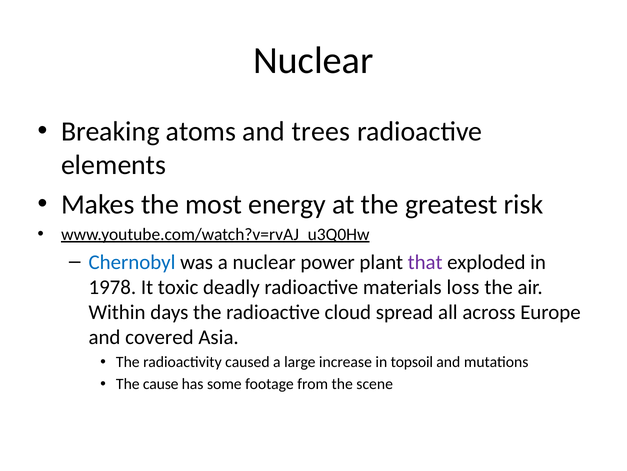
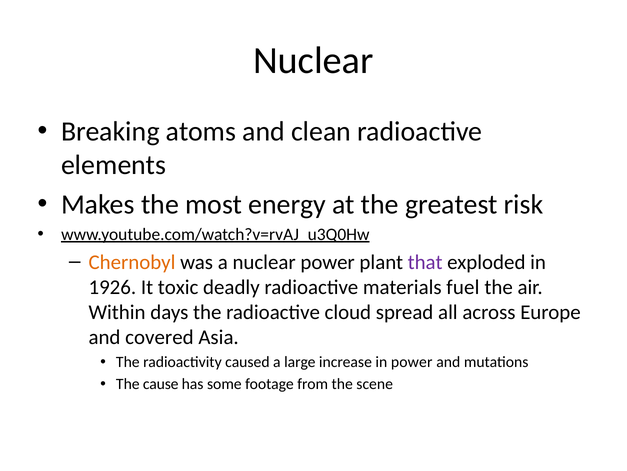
trees: trees -> clean (321, 132)
Chernobyl colour: blue -> orange (132, 262)
1978: 1978 -> 1926 (112, 287)
loss: loss -> fuel (463, 287)
in topsoil: topsoil -> power (412, 362)
